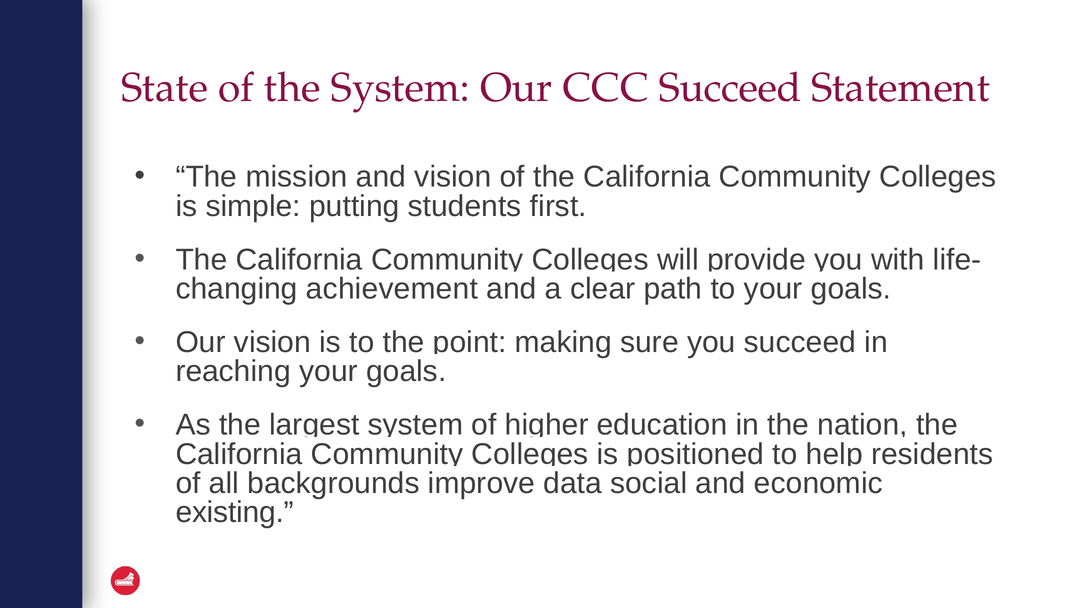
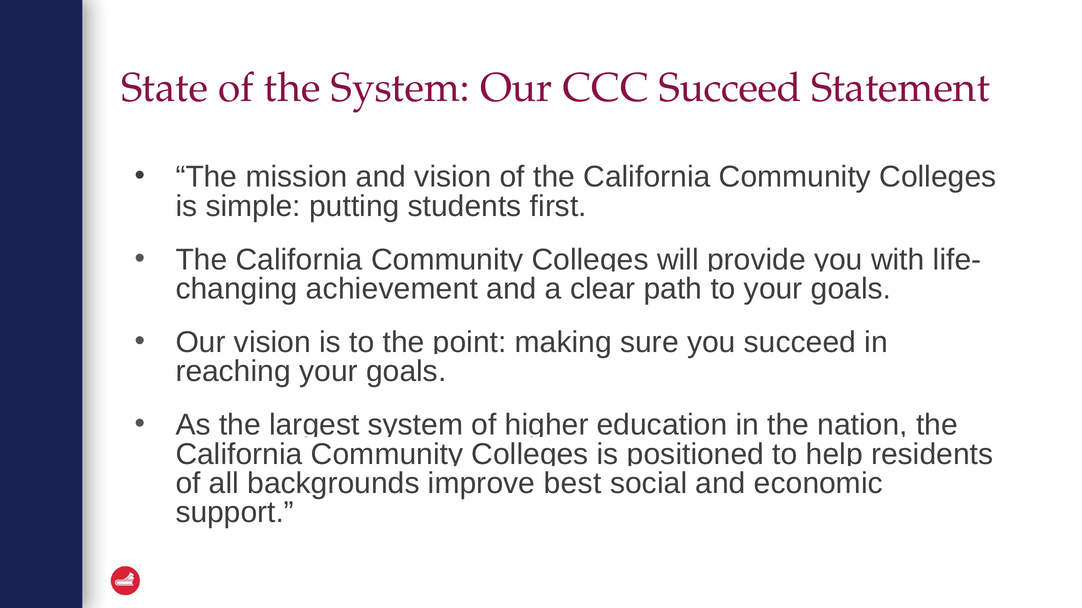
data: data -> best (573, 484)
existing: existing -> support (235, 513)
